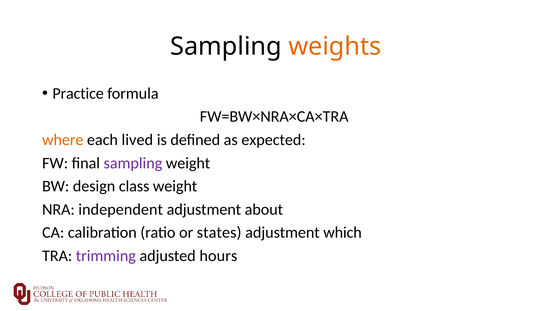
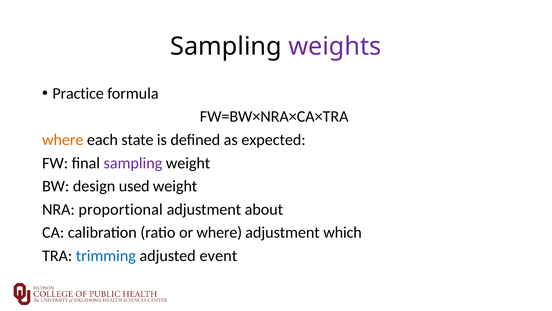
weights colour: orange -> purple (335, 46)
lived: lived -> state (137, 140)
class: class -> used (134, 186)
independent: independent -> proportional (121, 209)
or states: states -> where (219, 232)
trimming colour: purple -> blue (106, 255)
hours: hours -> event (218, 255)
